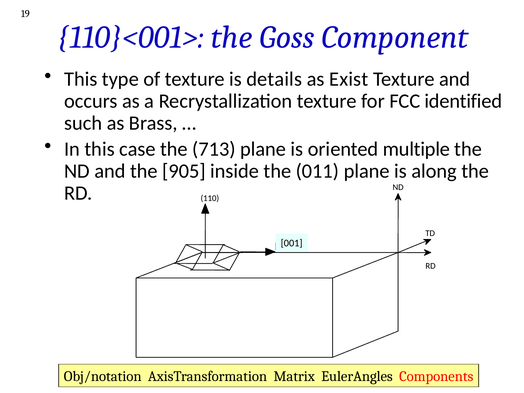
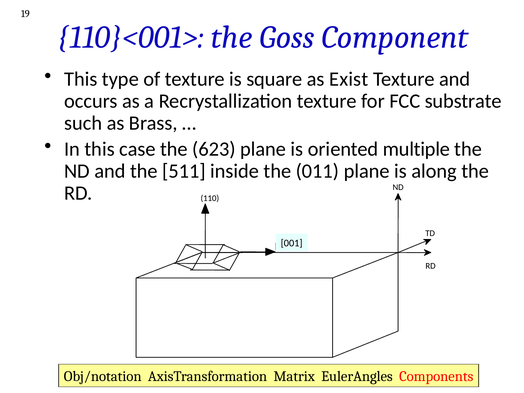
details: details -> square (274, 79)
identified: identified -> substrate (463, 101)
713: 713 -> 623 (214, 149)
905: 905 -> 511 (184, 171)
